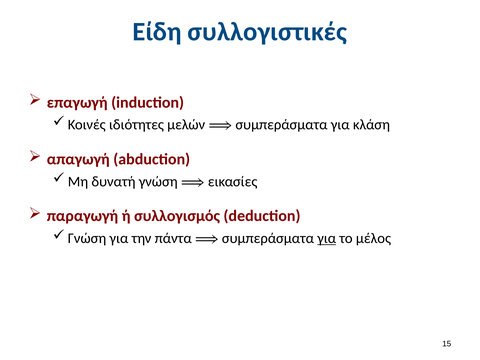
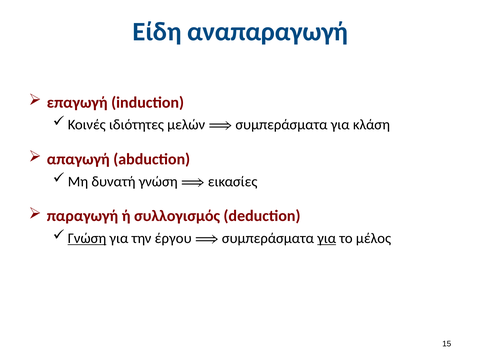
συλλογιστικές: συλλογιστικές -> αναπαραγωγή (268, 32)
Γνώση underline: none -> present (87, 238)
πάντα: πάντα -> έργου (173, 238)
